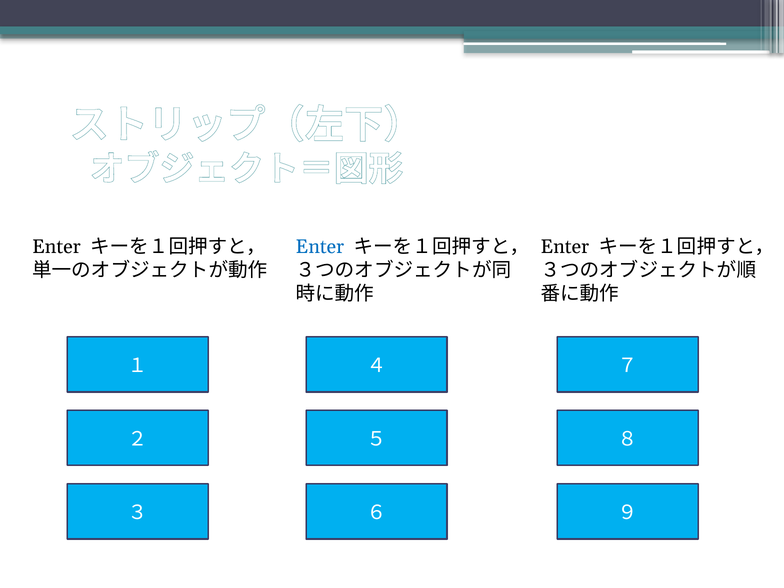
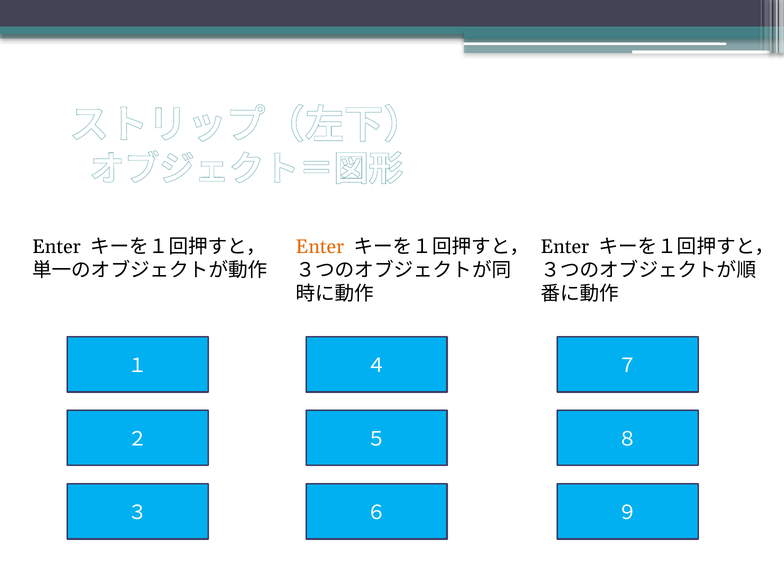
Enter colour: blue -> orange (320, 247)
